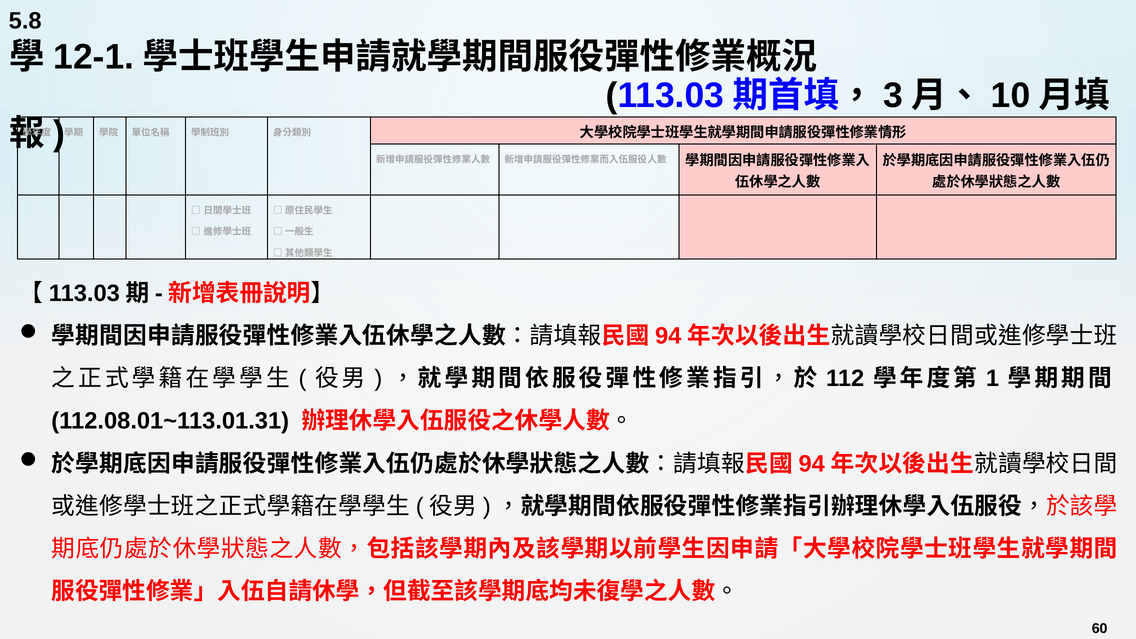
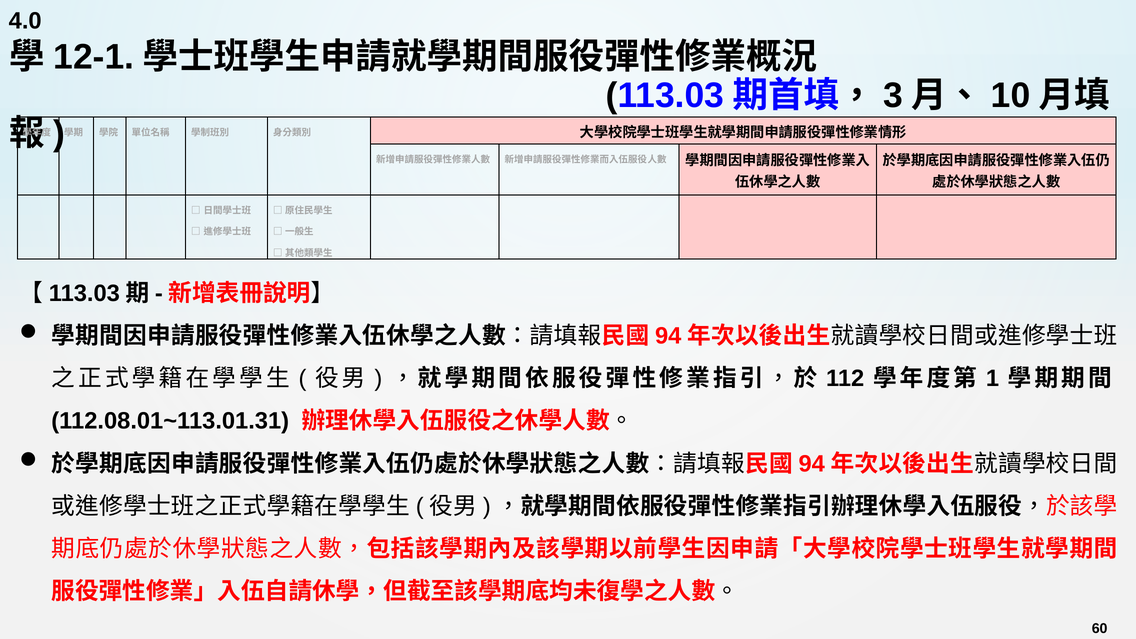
5.8: 5.8 -> 4.0 (25, 21)
